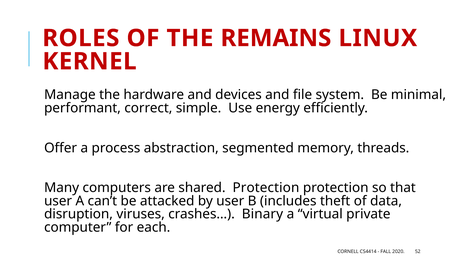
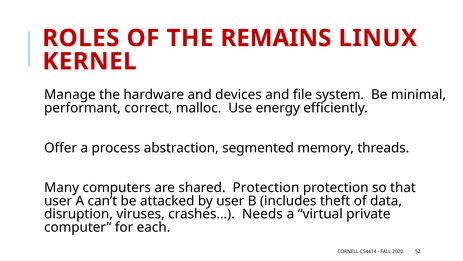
simple: simple -> malloc (199, 108)
Binary: Binary -> Needs (262, 214)
